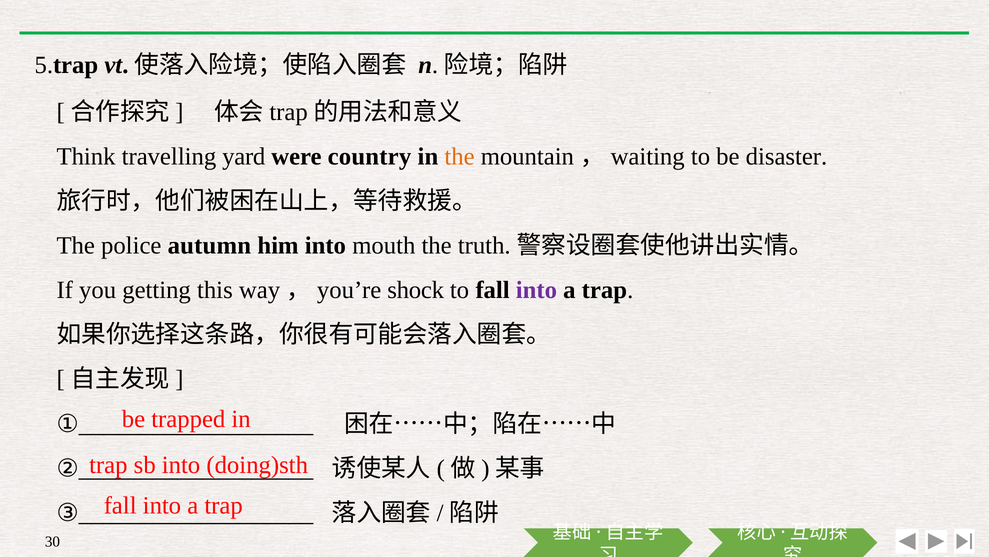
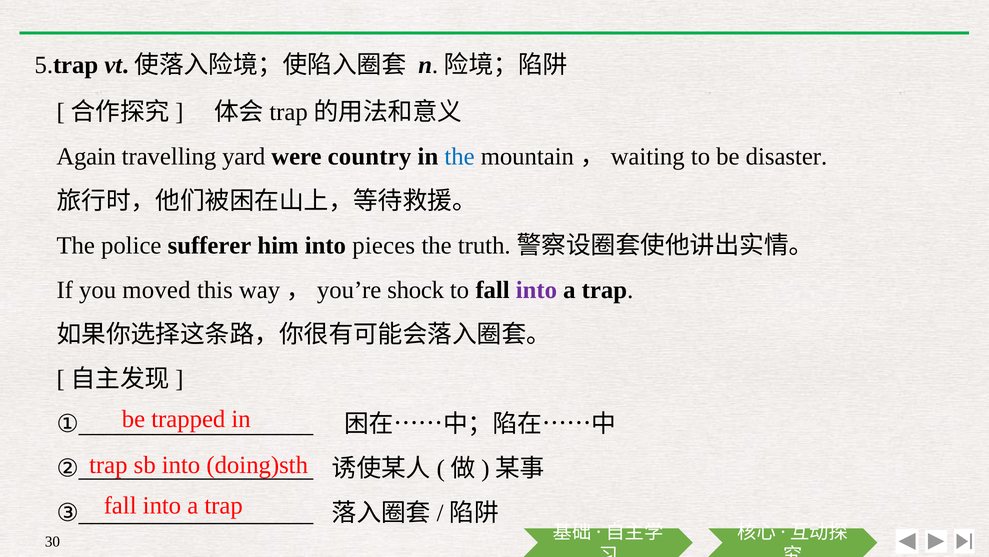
Think: Think -> Again (86, 156)
the colour: orange -> blue (460, 156)
autumn: autumn -> sufferer (209, 245)
mouth: mouth -> pieces (384, 245)
getting: getting -> moved (156, 290)
